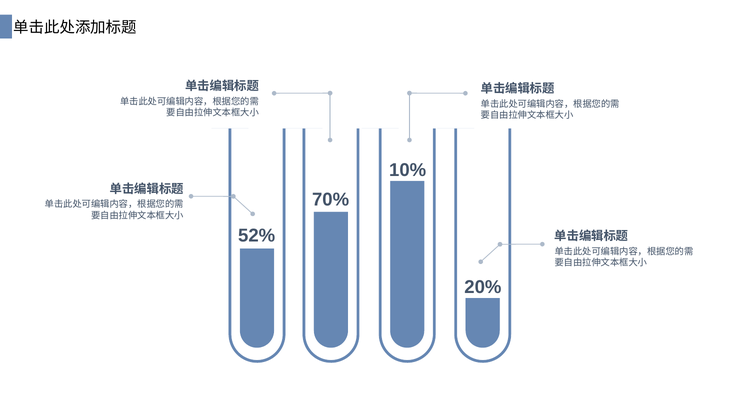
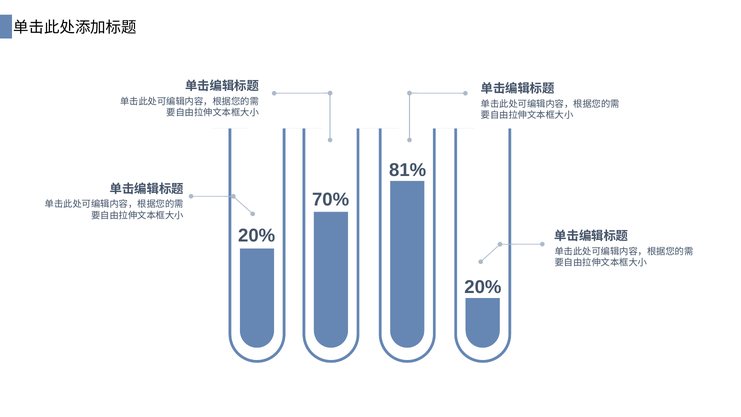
10%: 10% -> 81% (408, 170)
52%: 52% -> 20% (257, 235)
